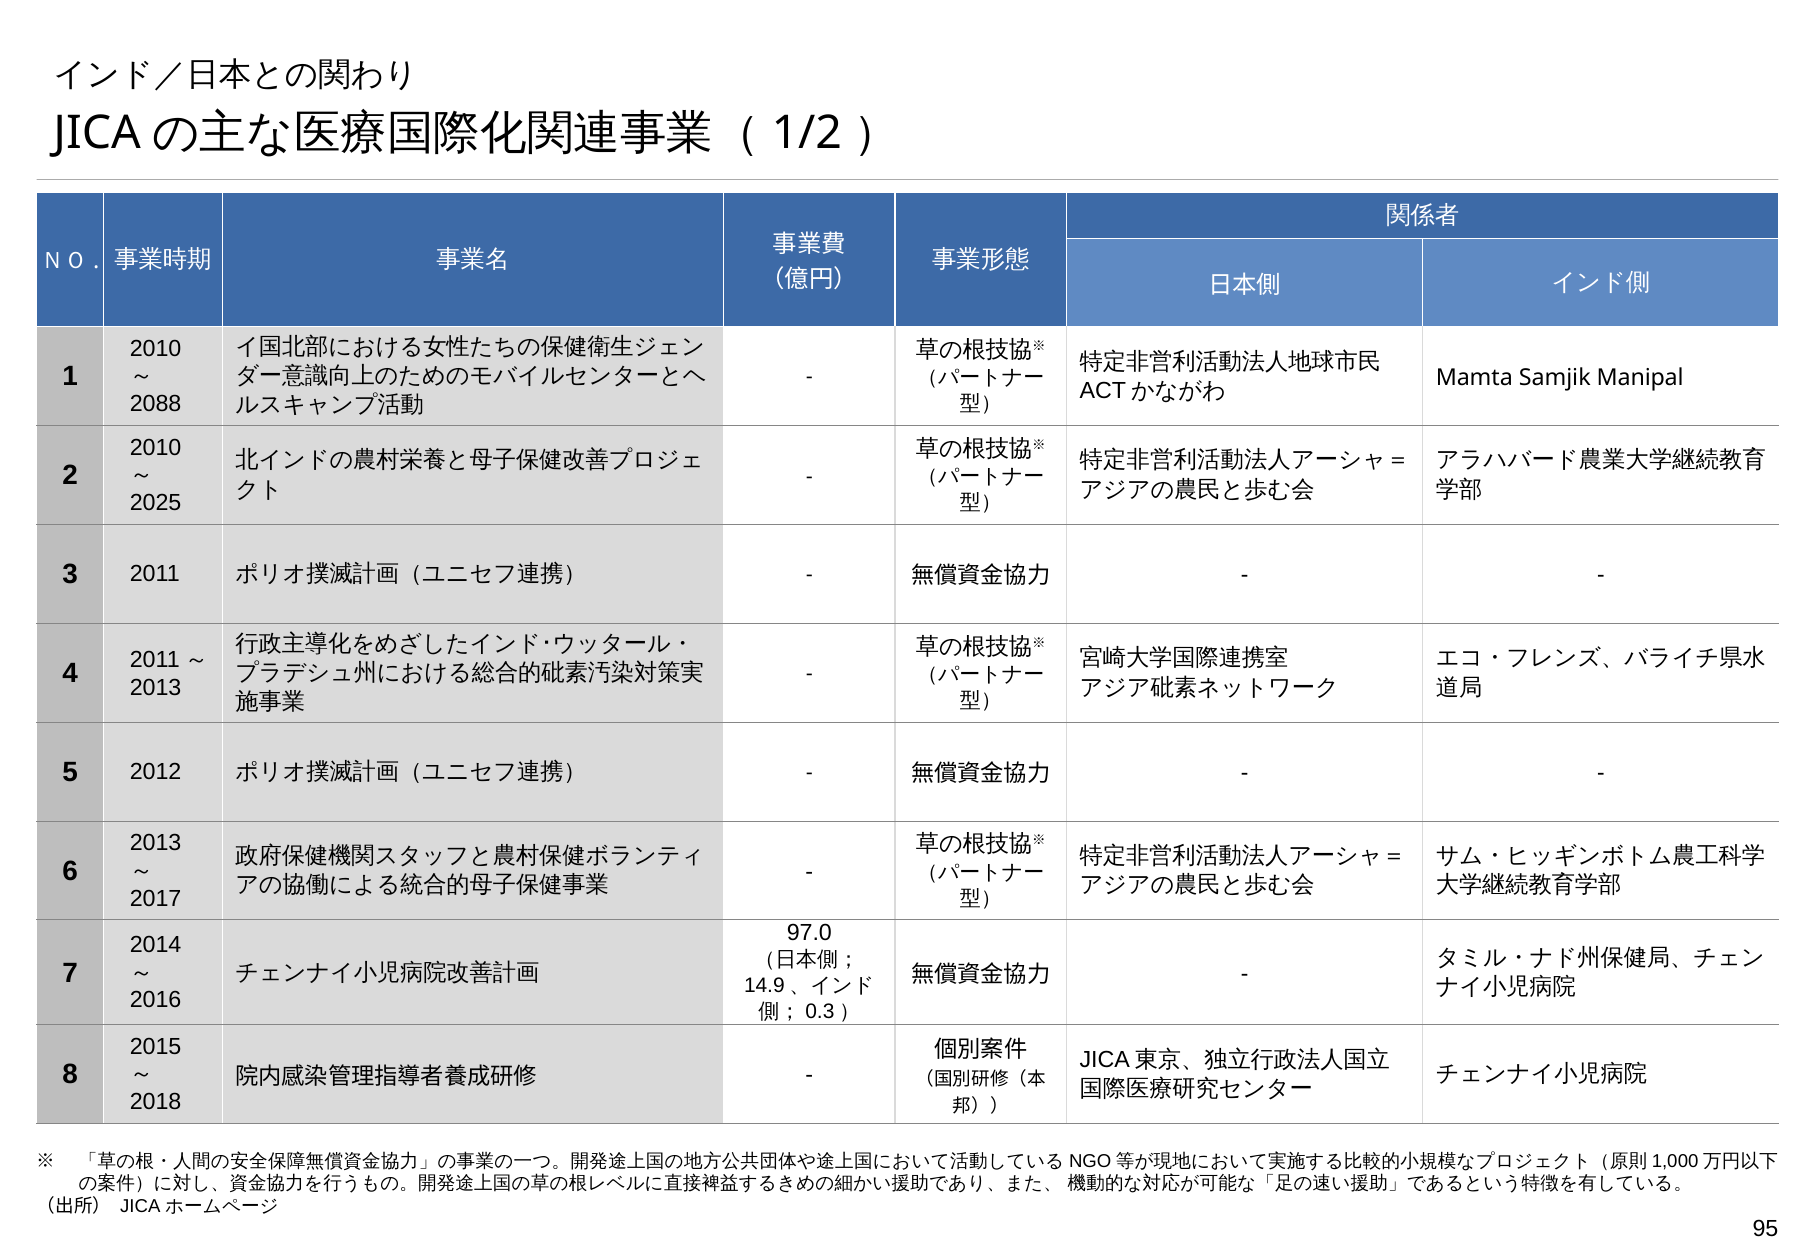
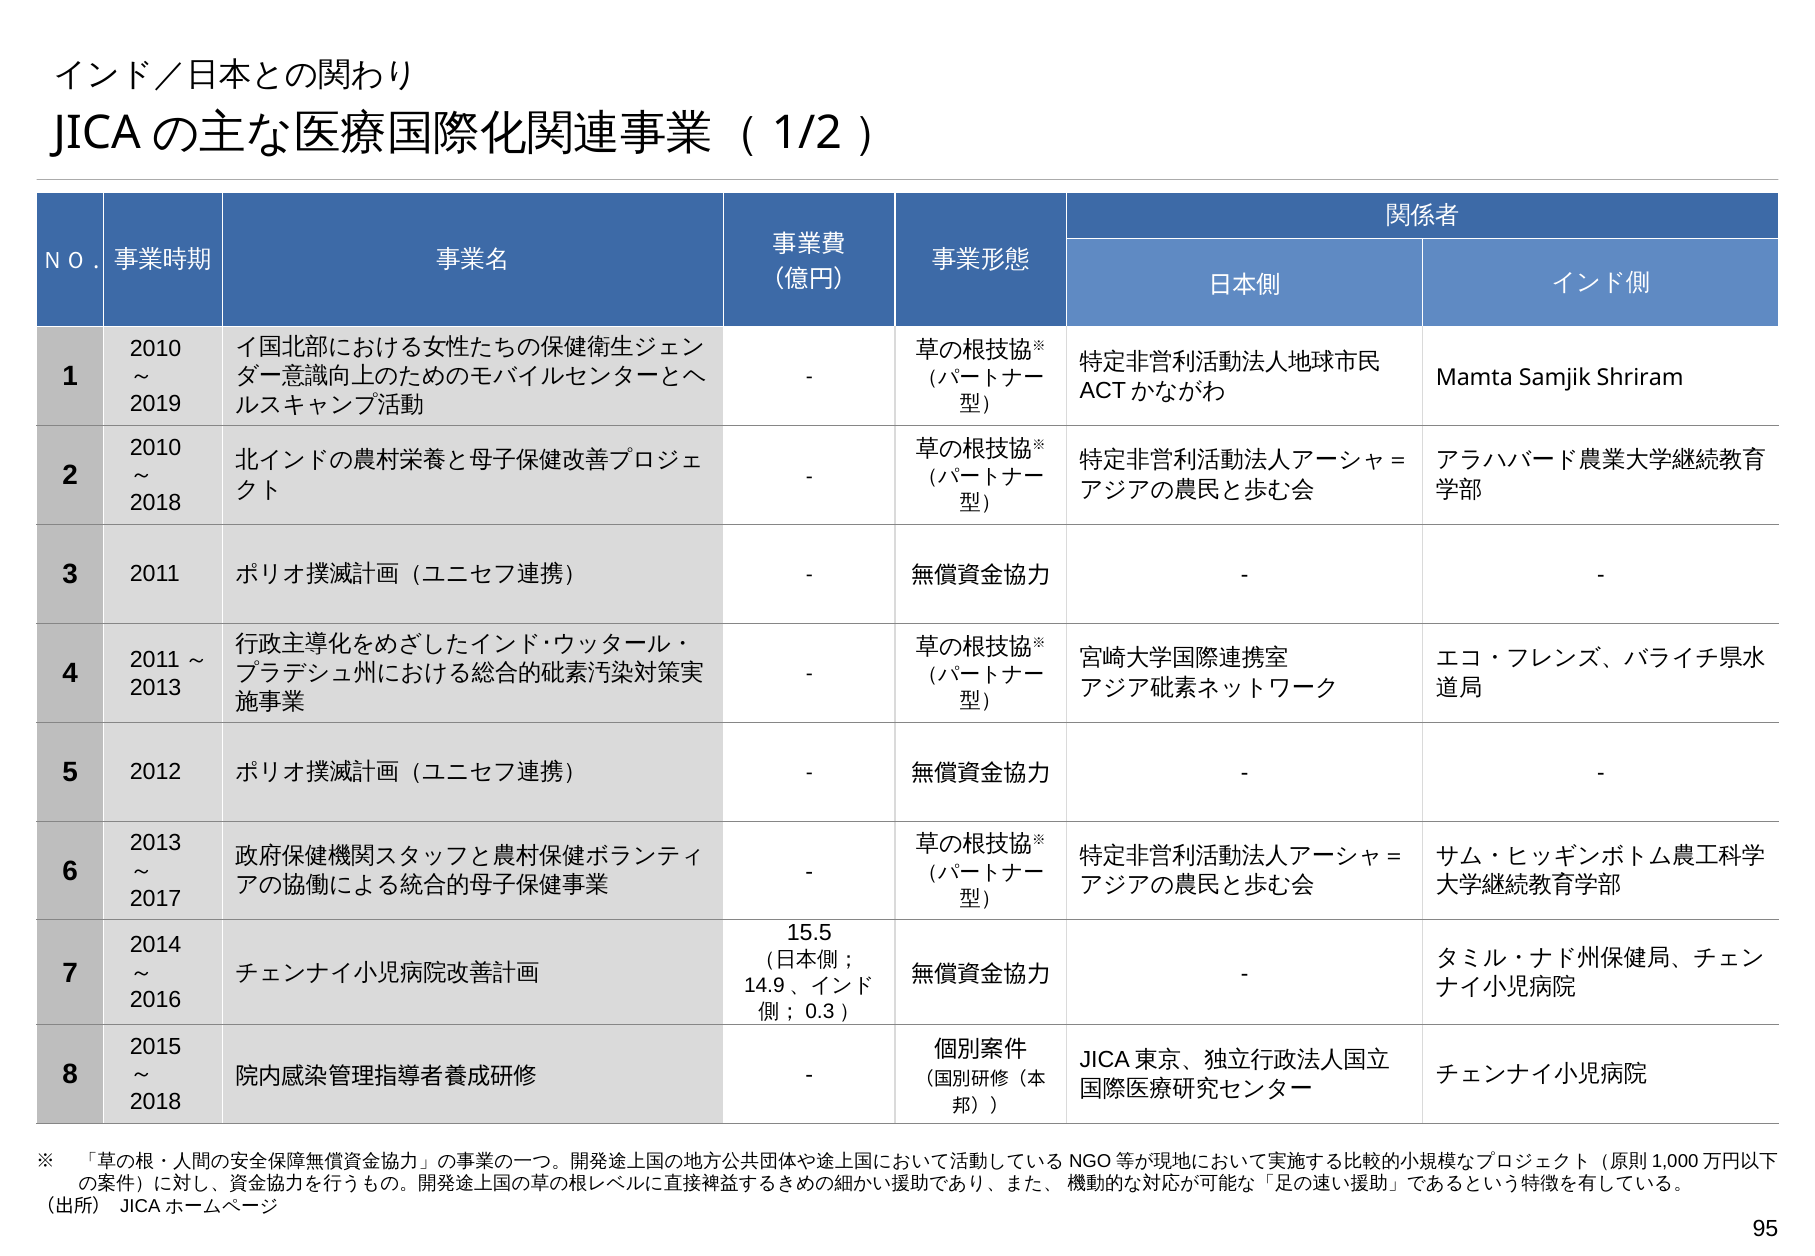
Manipal: Manipal -> Shriram (1640, 378)
2088: 2088 -> 2019 (156, 404)
2025: 2025 -> 2018 (156, 503)
97.0: 97.0 -> 15.5 (809, 934)
